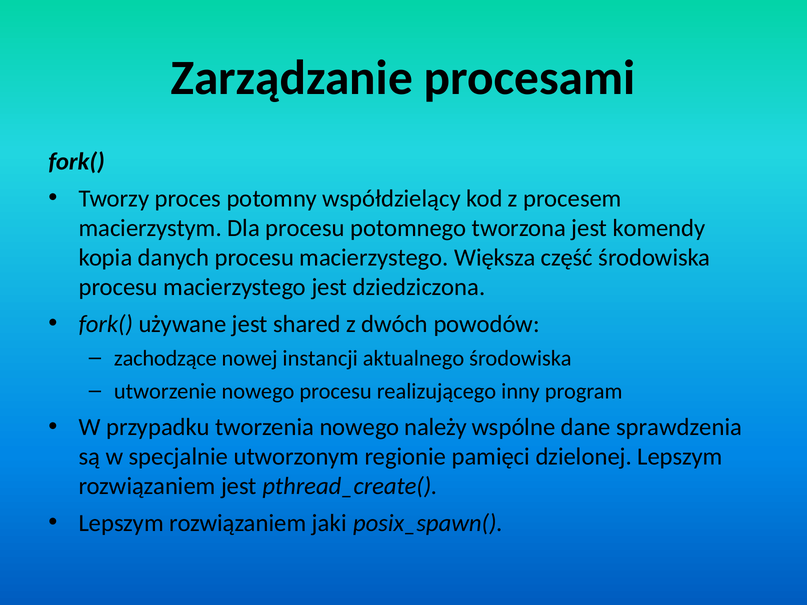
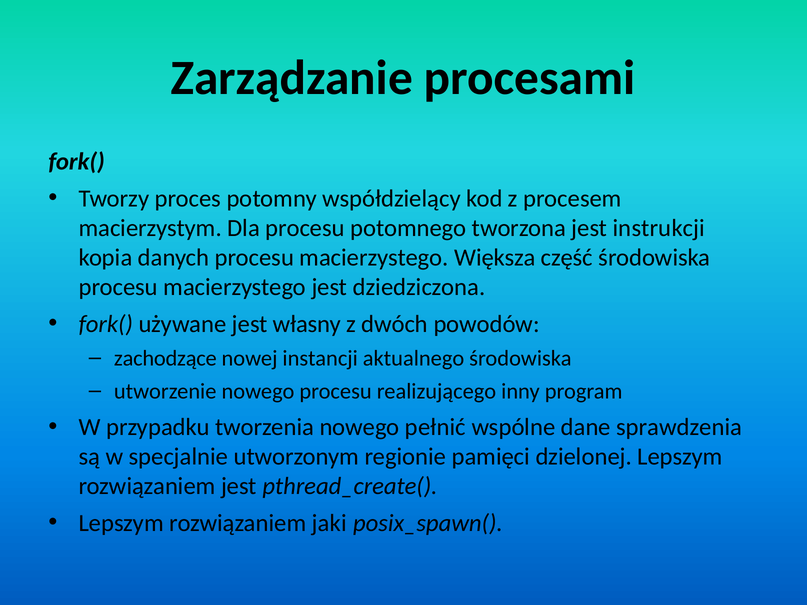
komendy: komendy -> instrukcji (659, 228)
shared: shared -> własny (307, 324)
należy: należy -> pełnić (435, 427)
